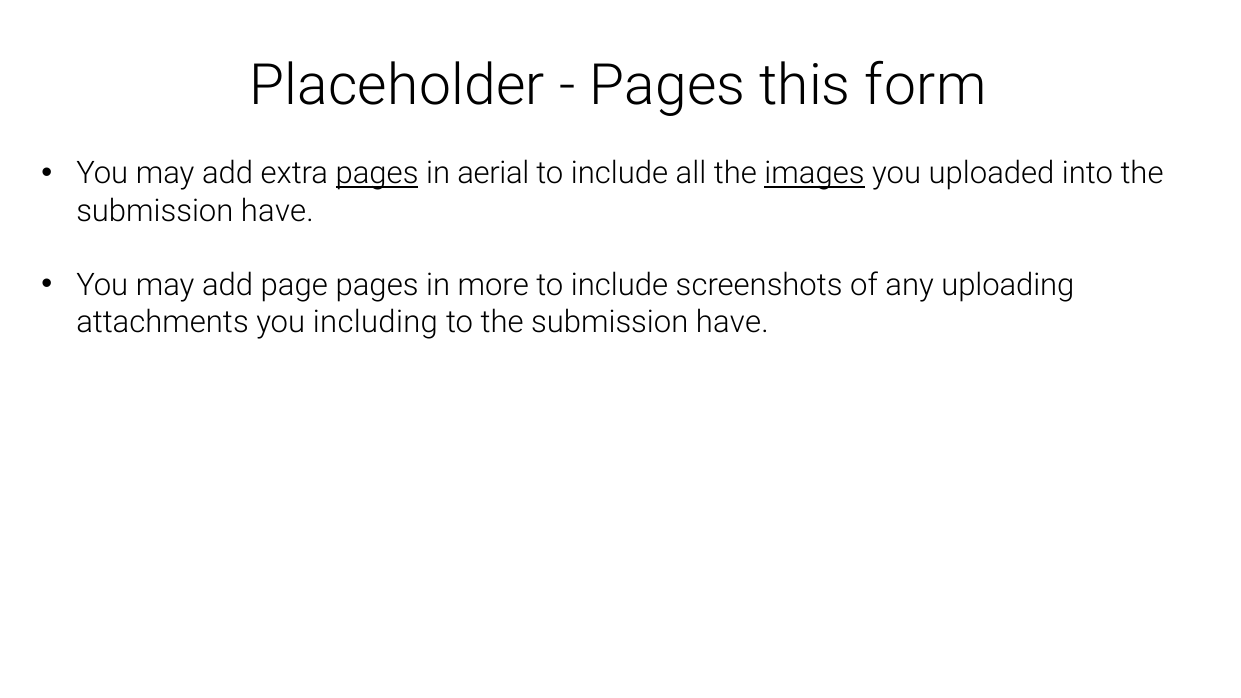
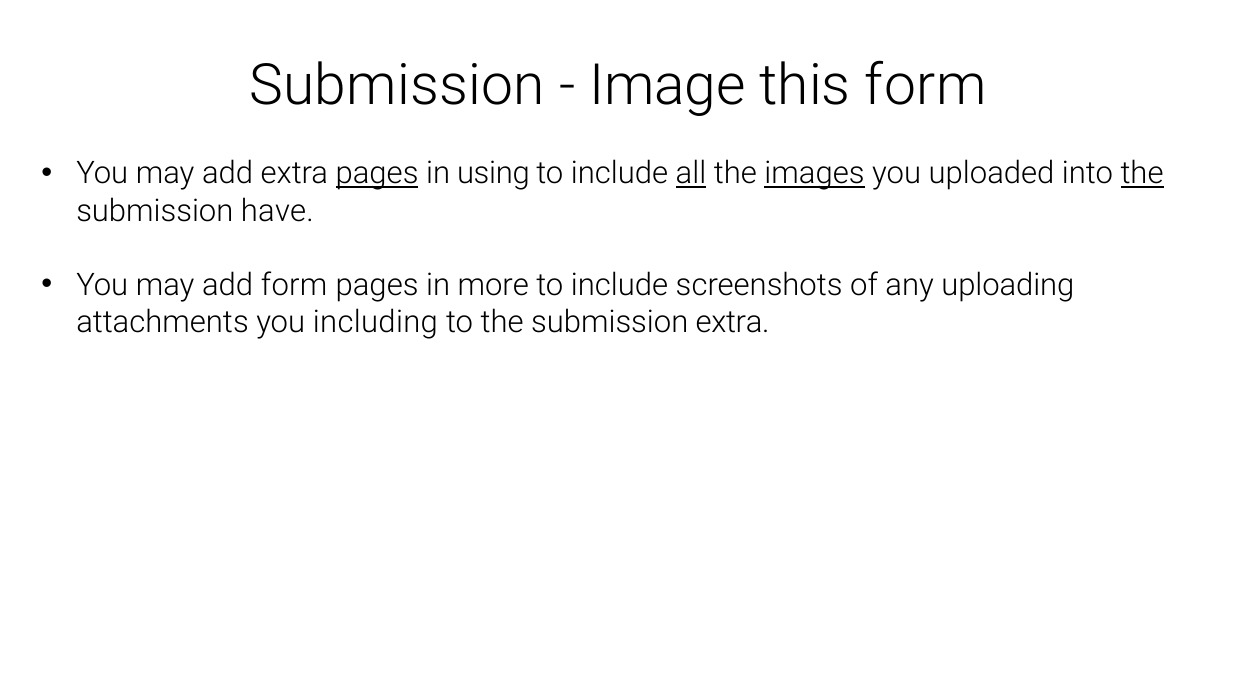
Placeholder: Placeholder -> Submission (397, 85)
Pages: Pages -> Image (668, 85)
aerial: aerial -> using (493, 174)
all underline: none -> present (691, 174)
the underline: none -> present (1142, 174)
add page: page -> form (294, 285)
to the submission have: have -> extra (733, 323)
